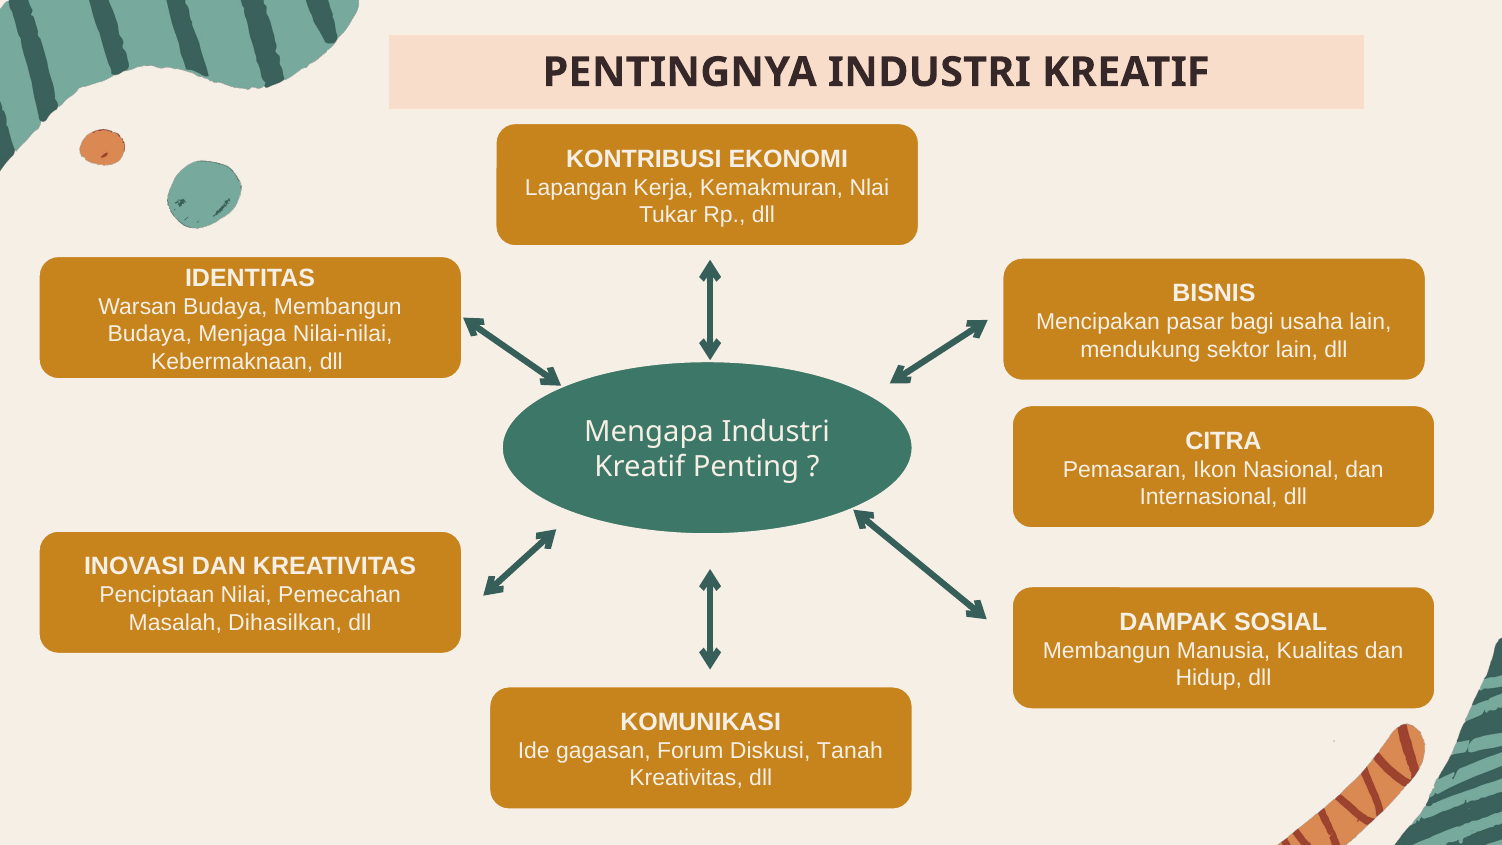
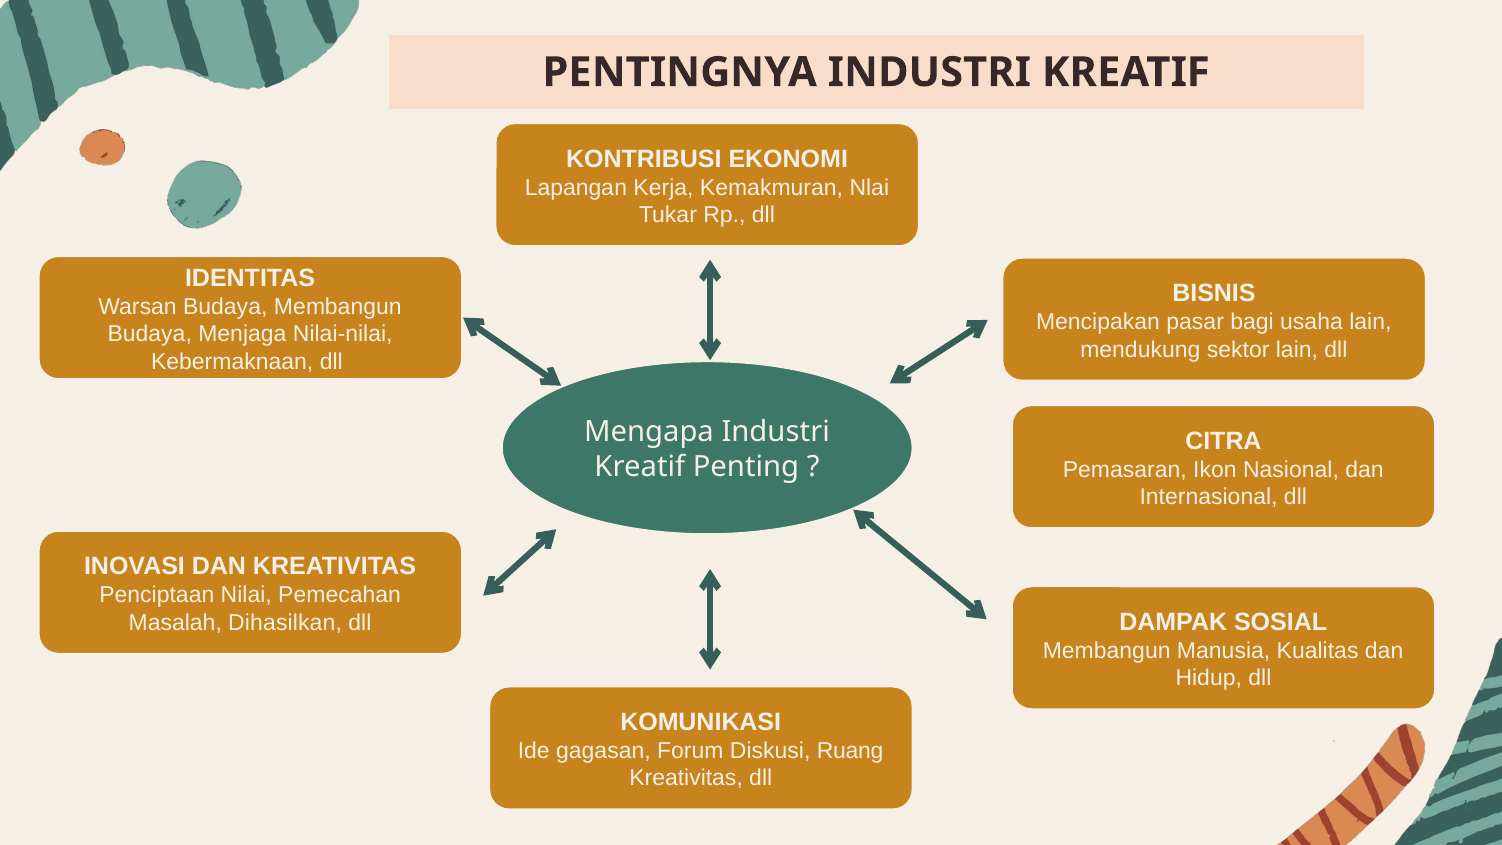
Tanah: Tanah -> Ruang (850, 751)
